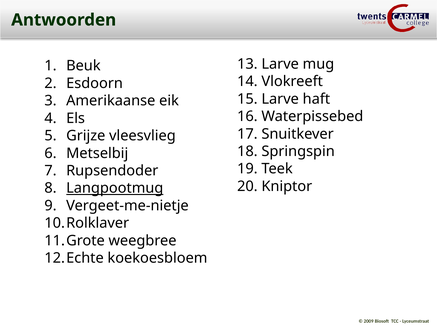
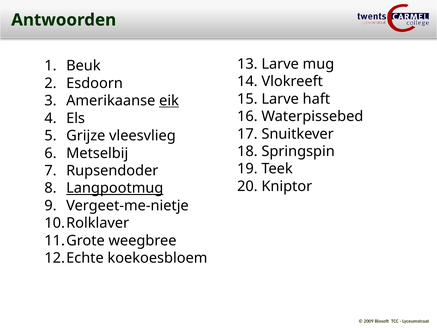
eik underline: none -> present (169, 101)
